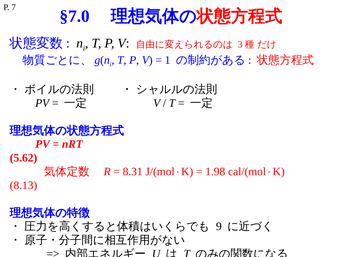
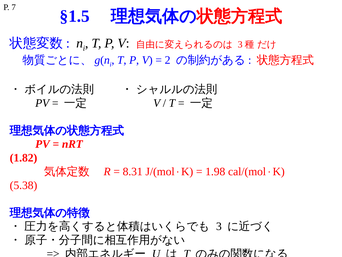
§7.0: §7.0 -> §1.5 (75, 16)
1: 1 -> 2 (168, 60)
5.62: 5.62 -> 1.82 (23, 158)
8.13: 8.13 -> 5.38 (23, 185)
9: 9 -> 3 (219, 226)
